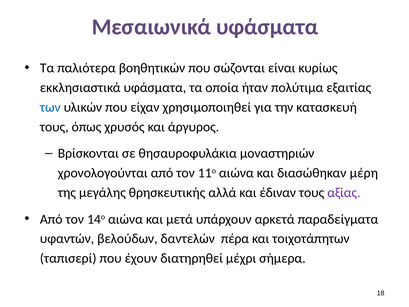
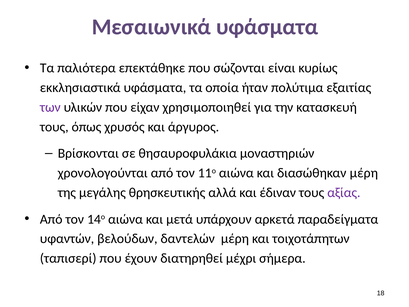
βοηθητικών: βοηθητικών -> επεκτάθηκε (152, 68)
των colour: blue -> purple (50, 107)
δαντελών πέρα: πέρα -> μέρη (235, 239)
